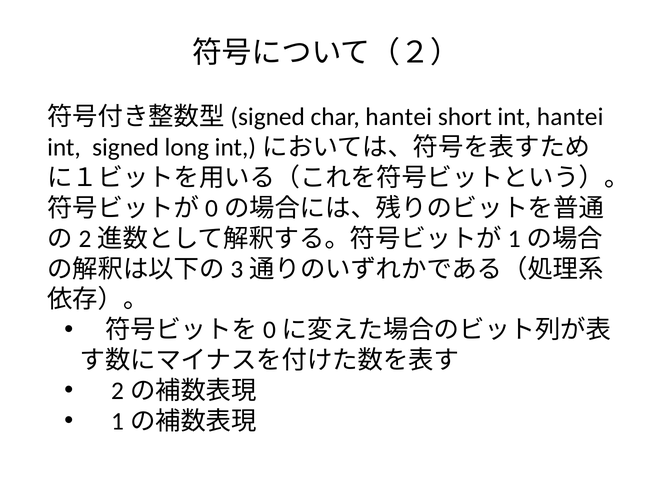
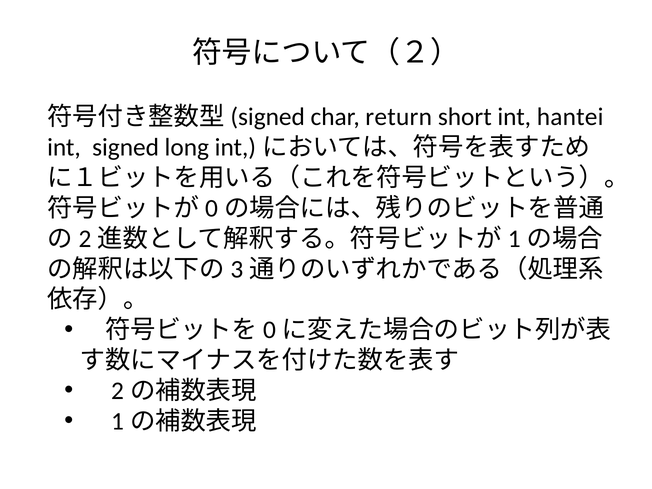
char hantei: hantei -> return (399, 117)
